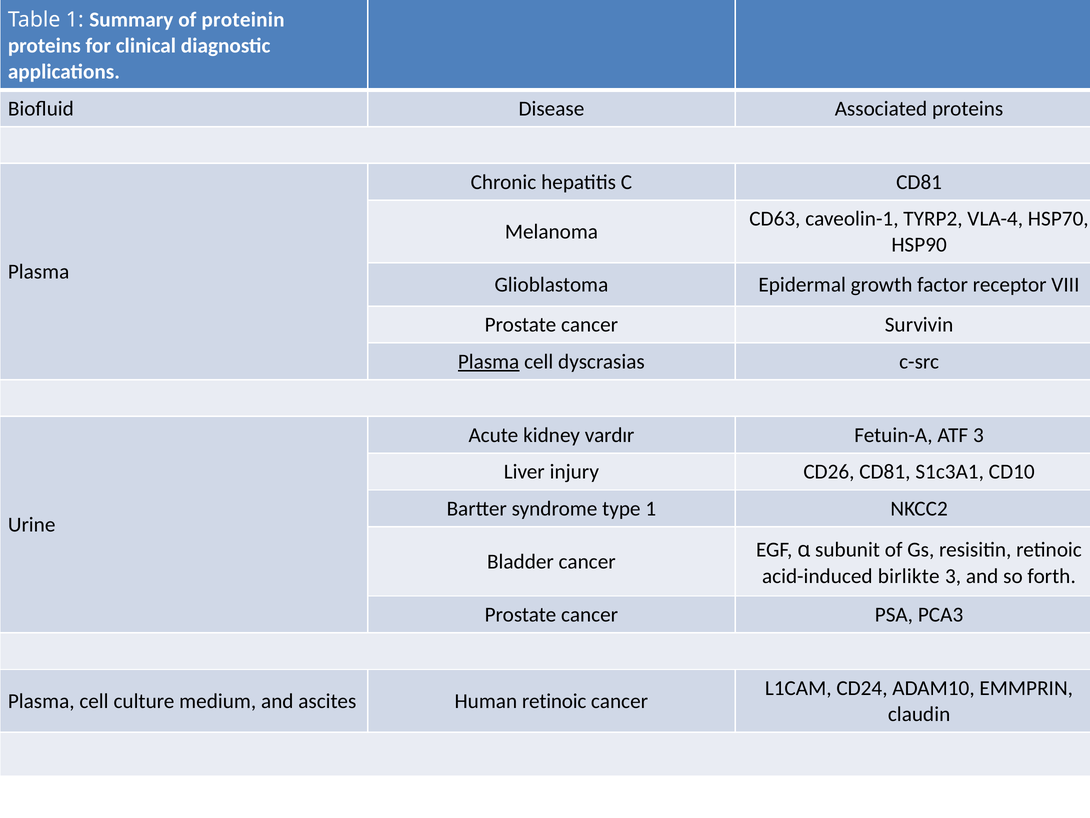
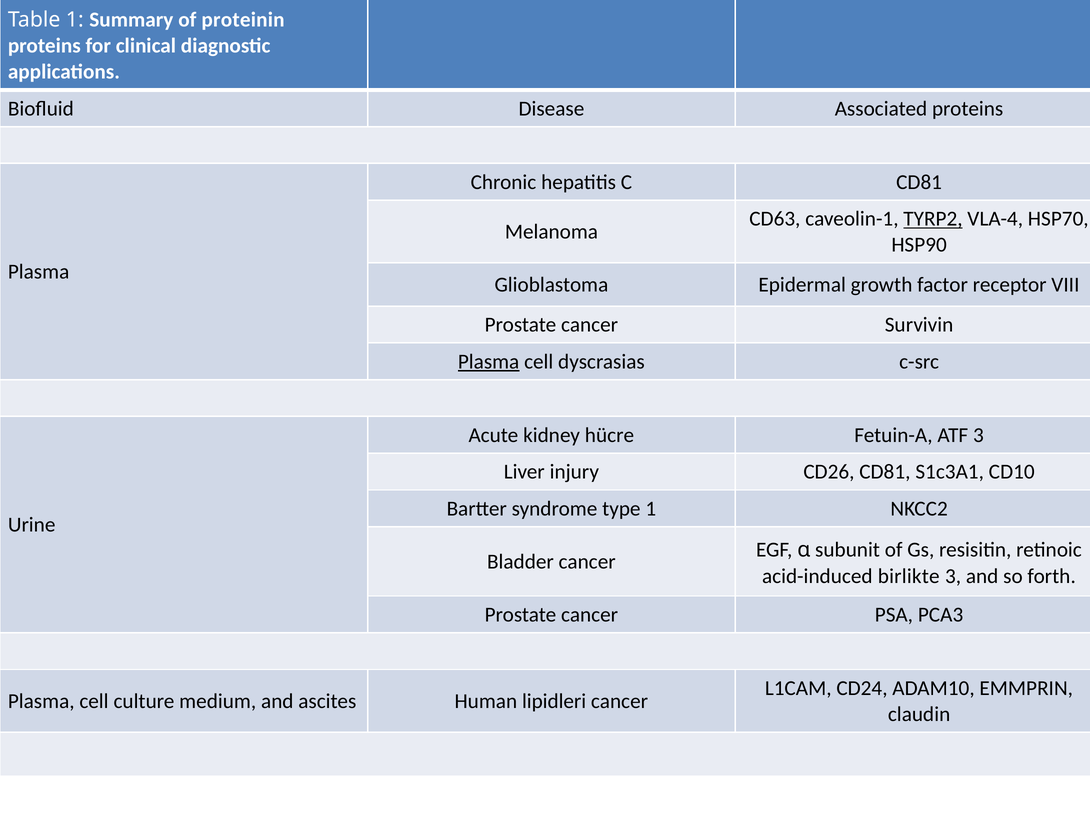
TYRP2 underline: none -> present (933, 219)
vardır: vardır -> hücre (609, 435)
Human retinoic: retinoic -> lipidleri (554, 701)
